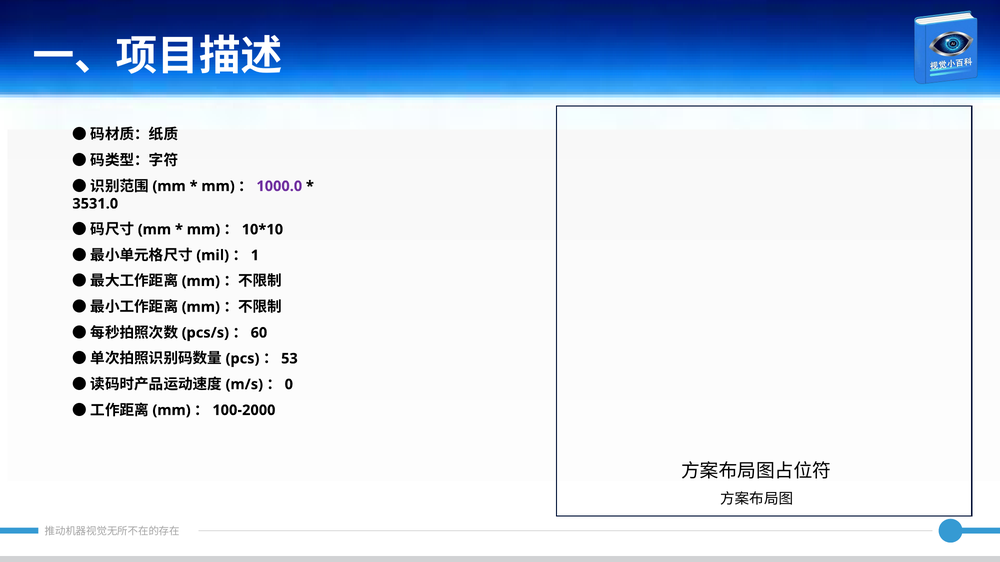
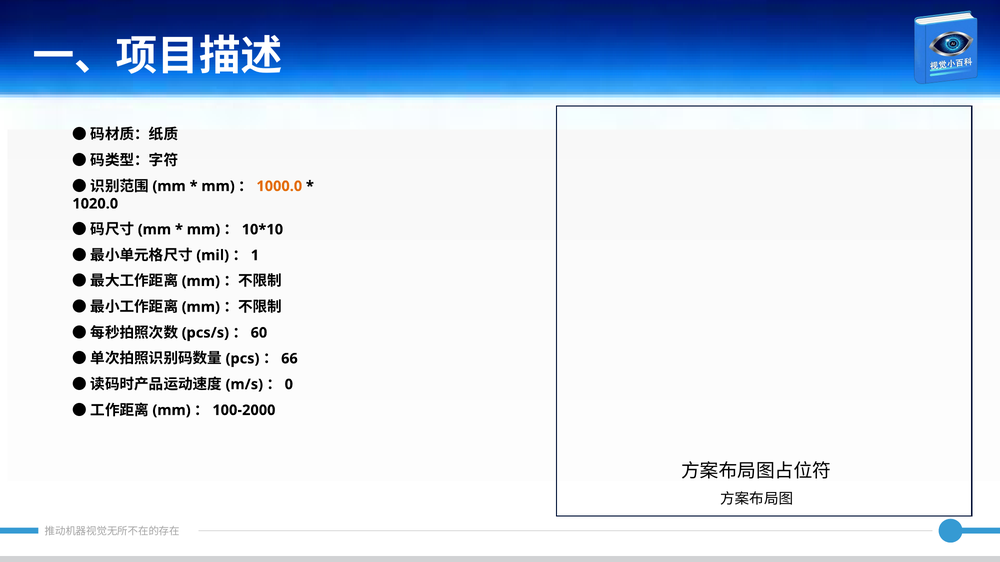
1000.0 colour: purple -> orange (279, 186)
3531.0: 3531.0 -> 1020.0 (95, 204)
53: 53 -> 66 (289, 359)
